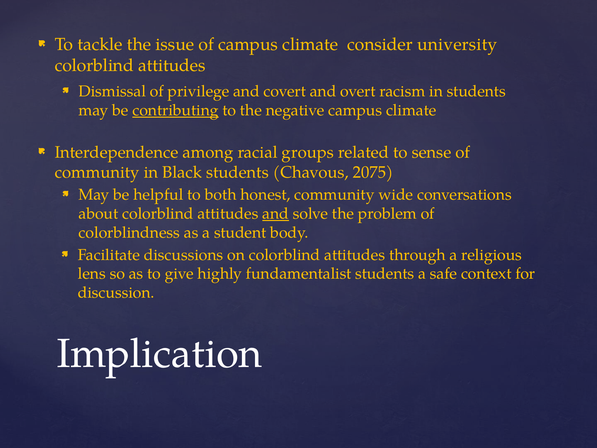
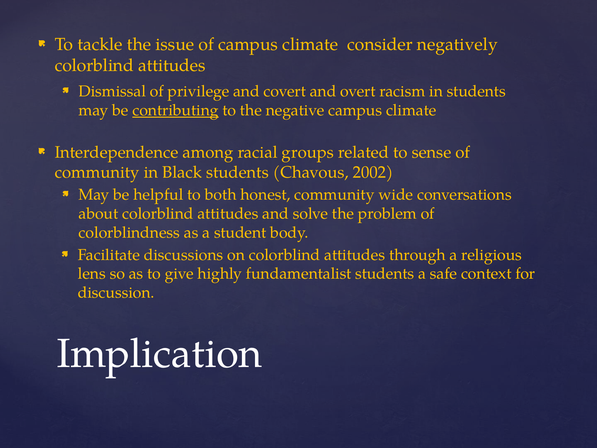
university: university -> negatively (457, 44)
2075: 2075 -> 2002 (373, 172)
and underline: present -> none (276, 214)
